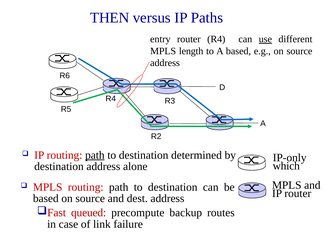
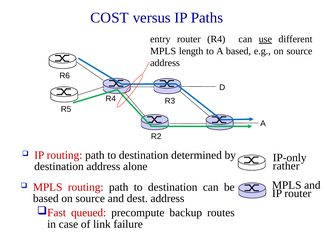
THEN: THEN -> COST (110, 18)
path underline: present -> none (95, 156)
which: which -> rather (286, 166)
